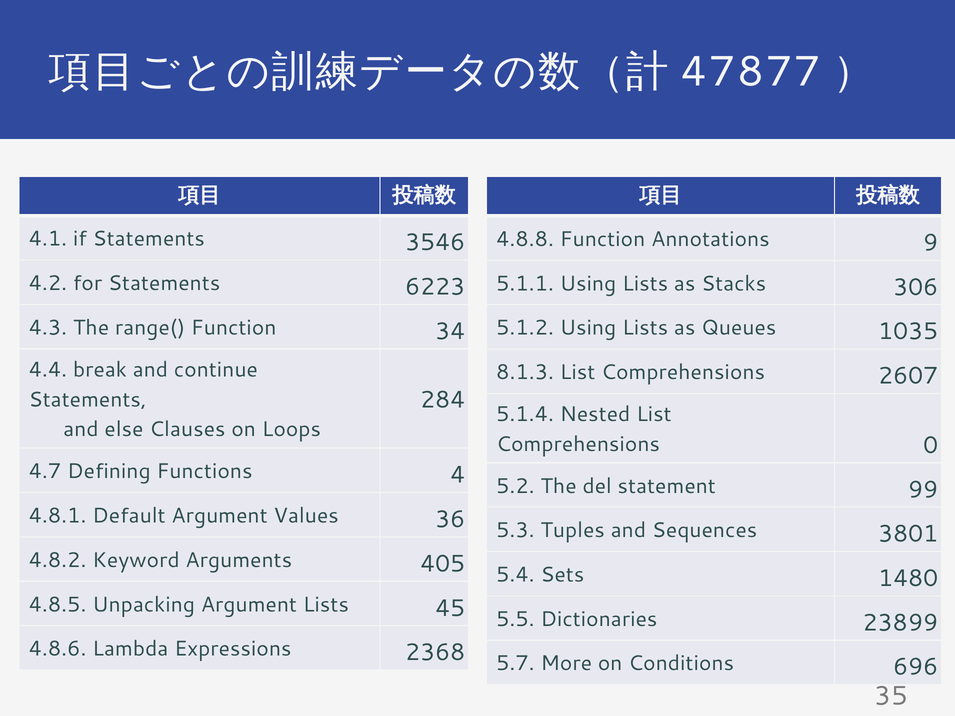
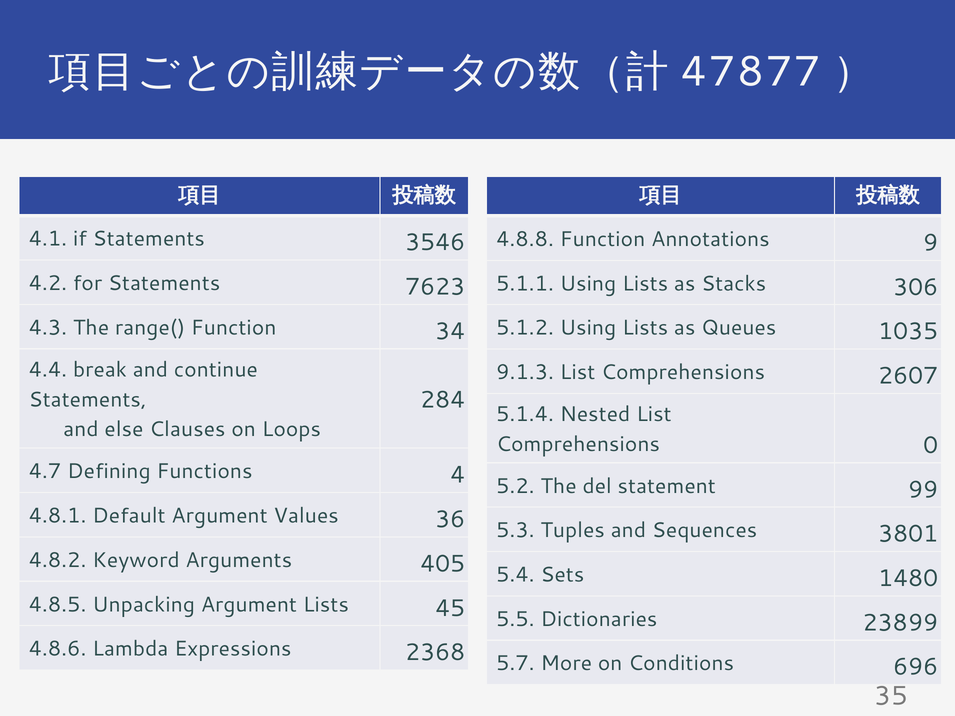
6223: 6223 -> 7623 (435, 287)
8.1.3: 8.1.3 -> 9.1.3 (525, 372)
